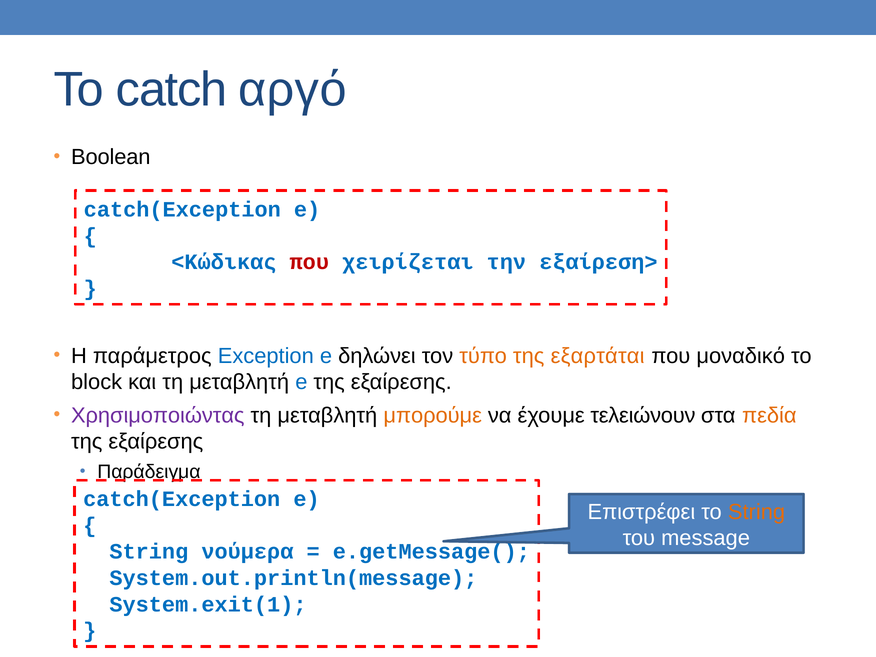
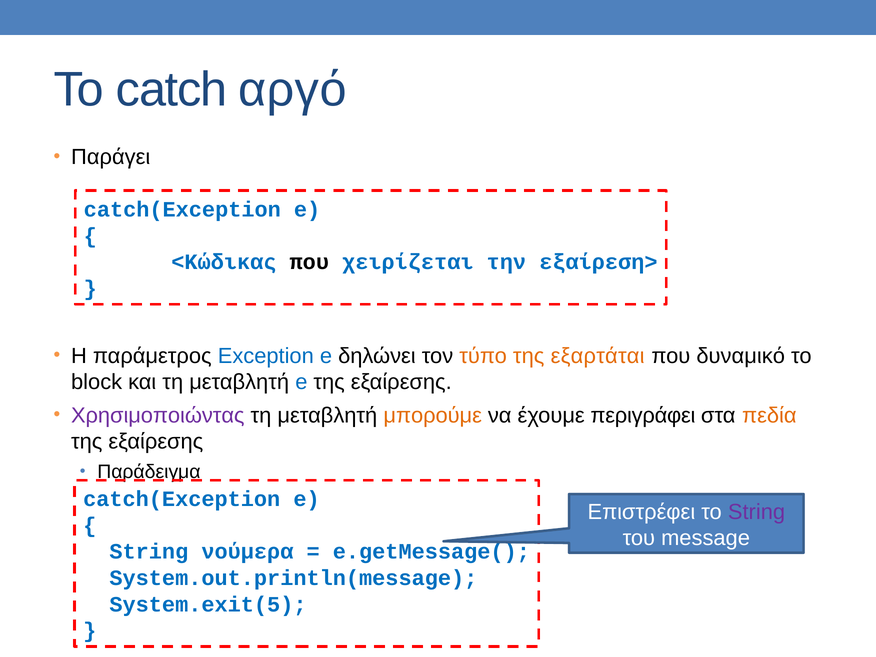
Boolean: Boolean -> Παράγει (111, 157)
που colour: red -> black (309, 262)
μοναδικό: μοναδικό -> δυναμικό (741, 356)
τελειώνουν: τελειώνουν -> περιγράφει (643, 415)
String colour: orange -> purple (757, 512)
System.exit(1: System.exit(1 -> System.exit(5 (208, 604)
